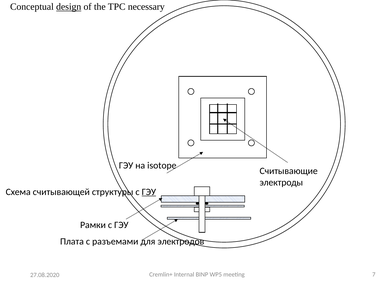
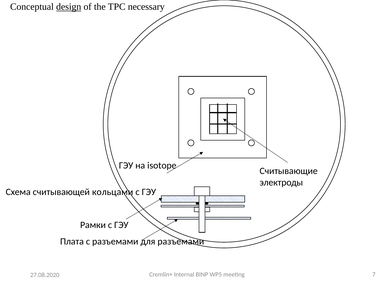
структуры: структуры -> кольцами (113, 192)
ГЭУ underline: present -> none (149, 192)
для электродов: электродов -> разъемами (181, 241)
